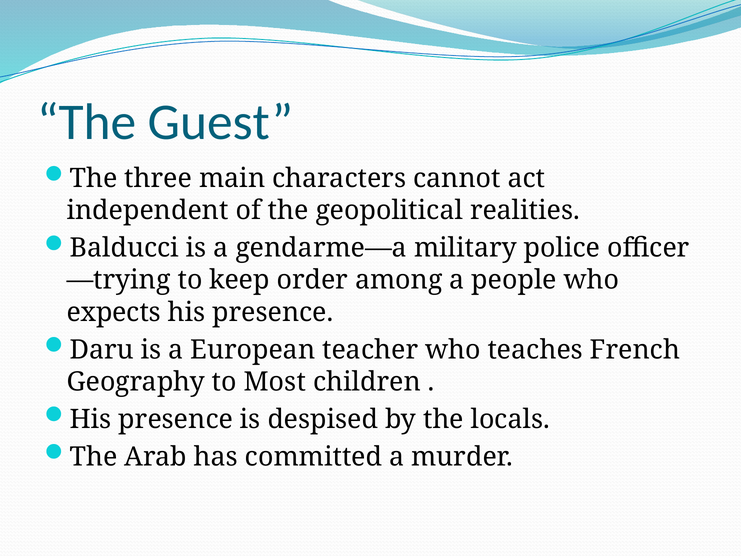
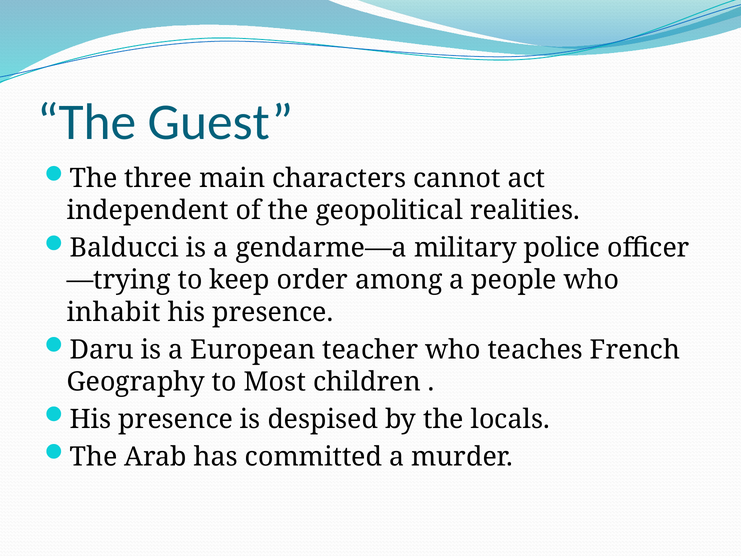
expects: expects -> inhabit (113, 312)
